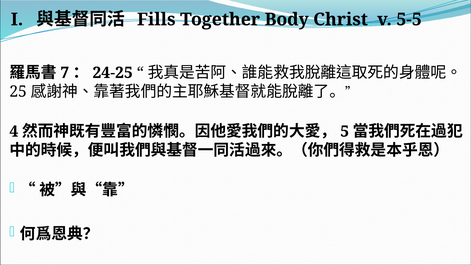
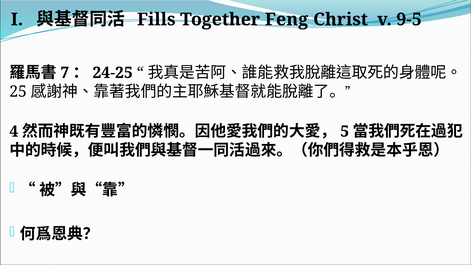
Body: Body -> Feng (287, 19)
5-5: 5-5 -> 9-5 (409, 19)
